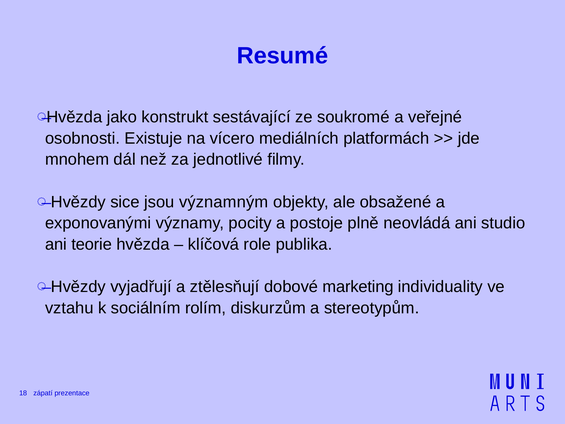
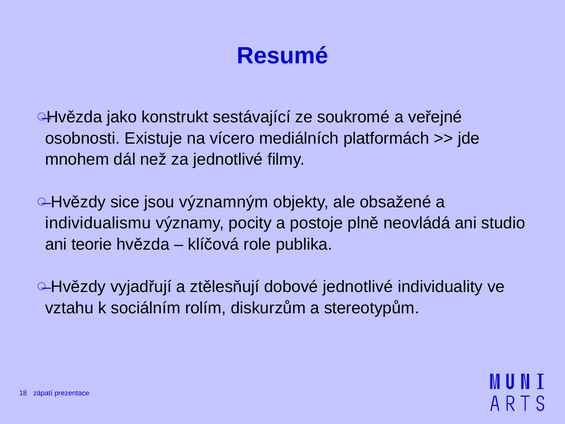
exponovanými: exponovanými -> individualismu (98, 223)
dobové marketing: marketing -> jednotlivé (358, 287)
